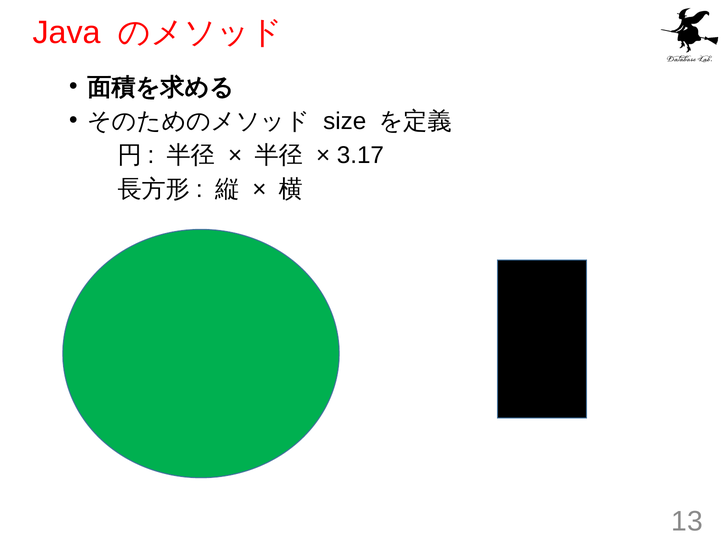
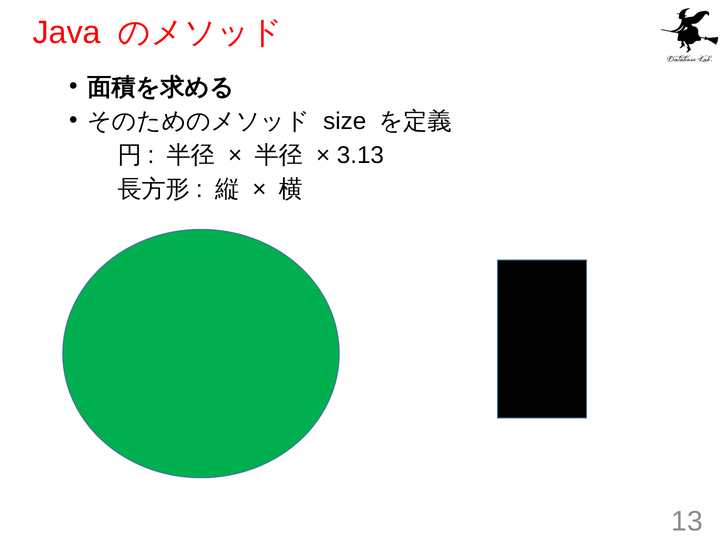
3.17: 3.17 -> 3.13 (360, 155)
